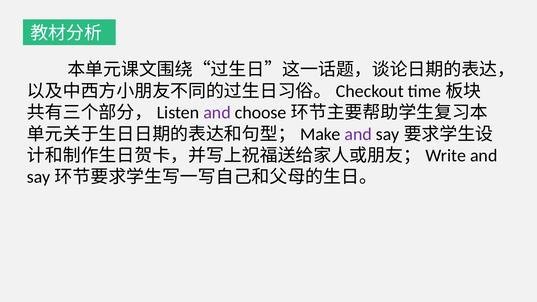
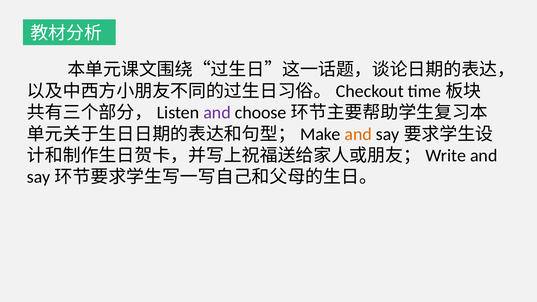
and colour: purple -> orange (358, 134)
